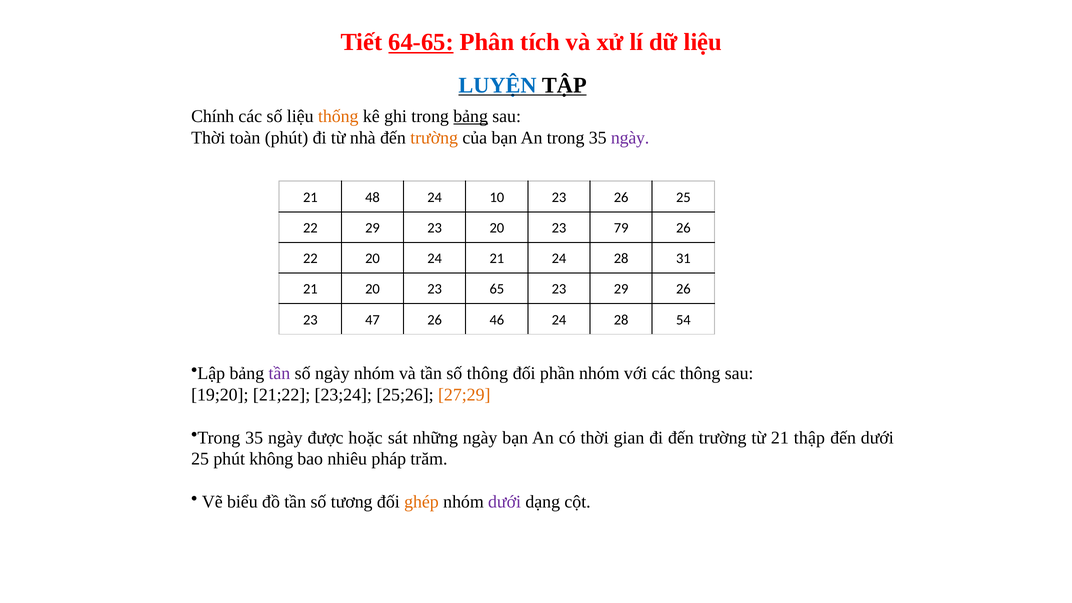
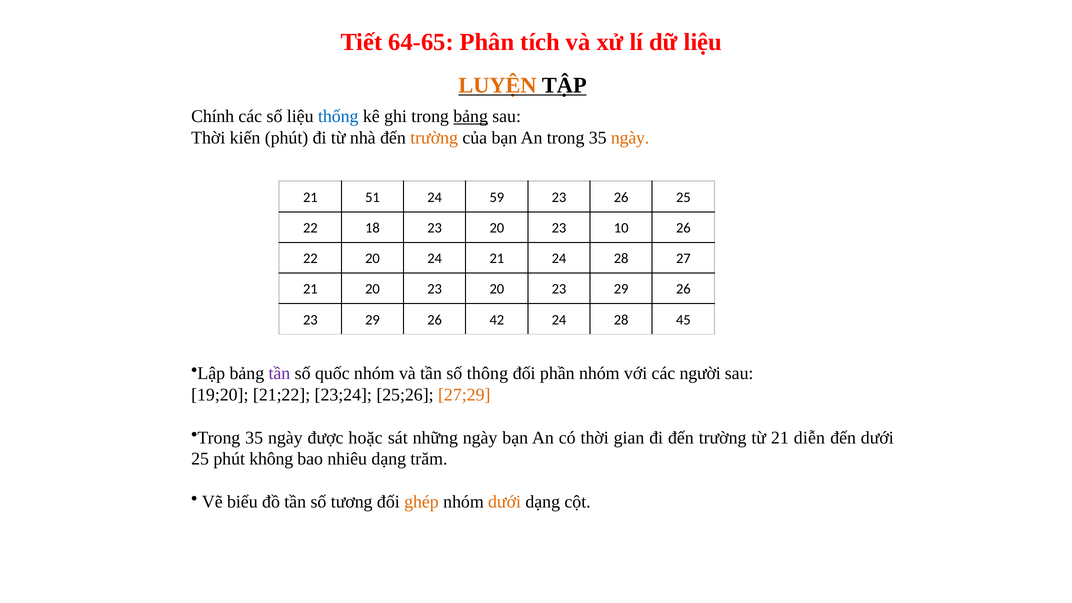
64-65 underline: present -> none (421, 42)
LUYỆN colour: blue -> orange (497, 85)
thống colour: orange -> blue (338, 116)
toàn: toàn -> kiến (245, 138)
ngày colour: purple -> orange (630, 138)
48: 48 -> 51 (373, 197)
10: 10 -> 59 (497, 197)
22 29: 29 -> 18 (373, 228)
79: 79 -> 10 (621, 228)
31: 31 -> 27 (683, 258)
20 23 65: 65 -> 20 (497, 289)
47: 47 -> 29 (373, 320)
46: 46 -> 42 (497, 320)
54: 54 -> 45 (683, 320)
số ngày: ngày -> quốc (332, 373)
các thông: thông -> người (700, 373)
thập: thập -> diễn (809, 438)
nhiêu pháp: pháp -> dạng (389, 459)
dưới colour: purple -> orange (505, 502)
